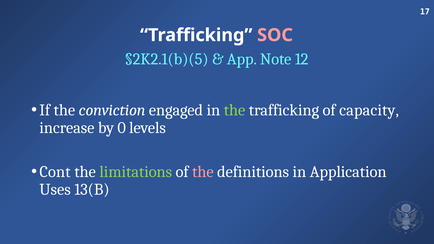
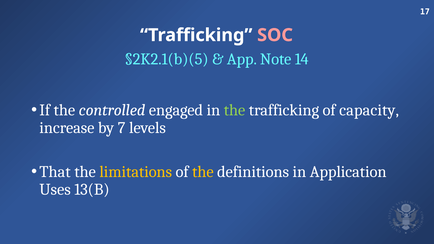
12: 12 -> 14 (302, 59)
conviction: conviction -> controlled (112, 110)
0: 0 -> 7 (121, 128)
Cont: Cont -> That (55, 172)
limitations colour: light green -> yellow (136, 172)
the colour: pink -> yellow (203, 172)
